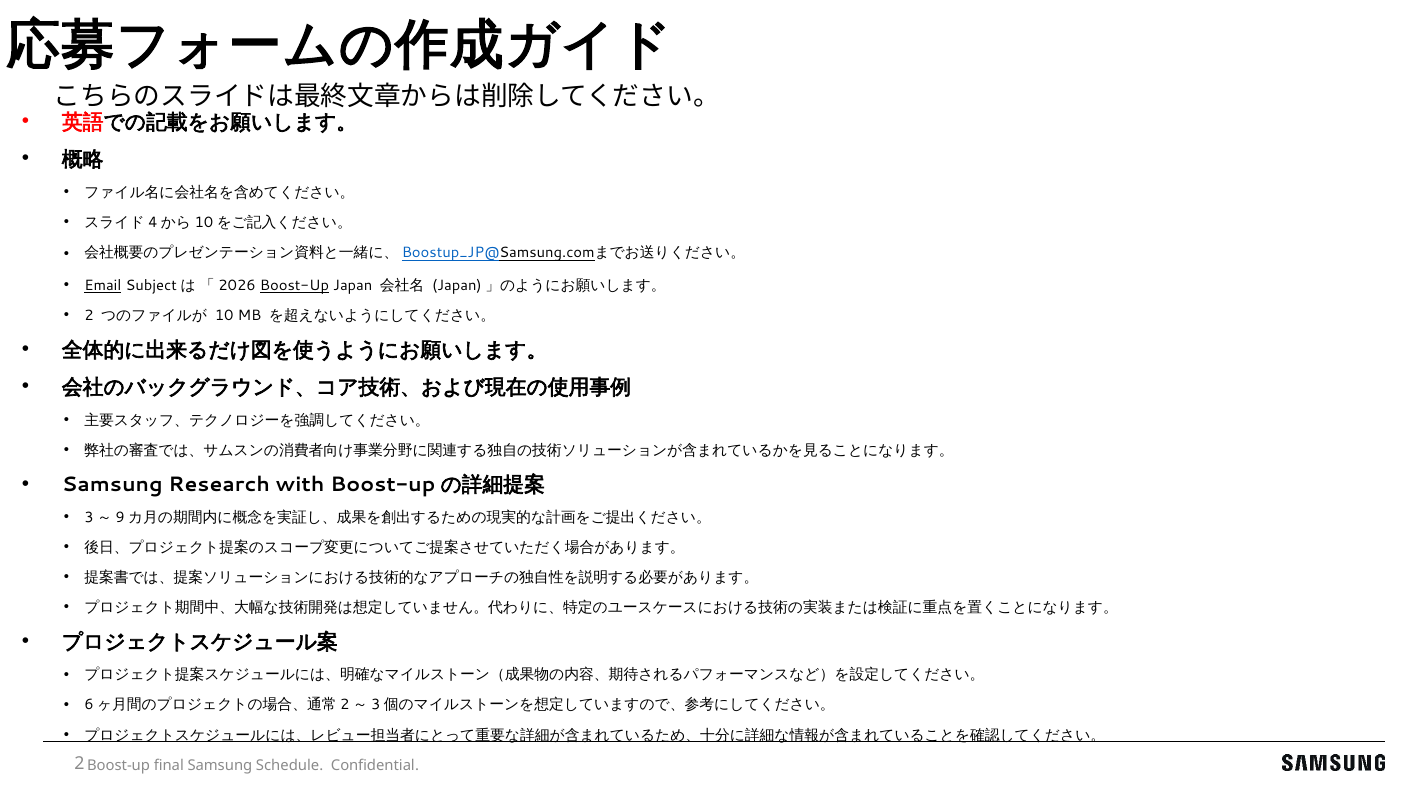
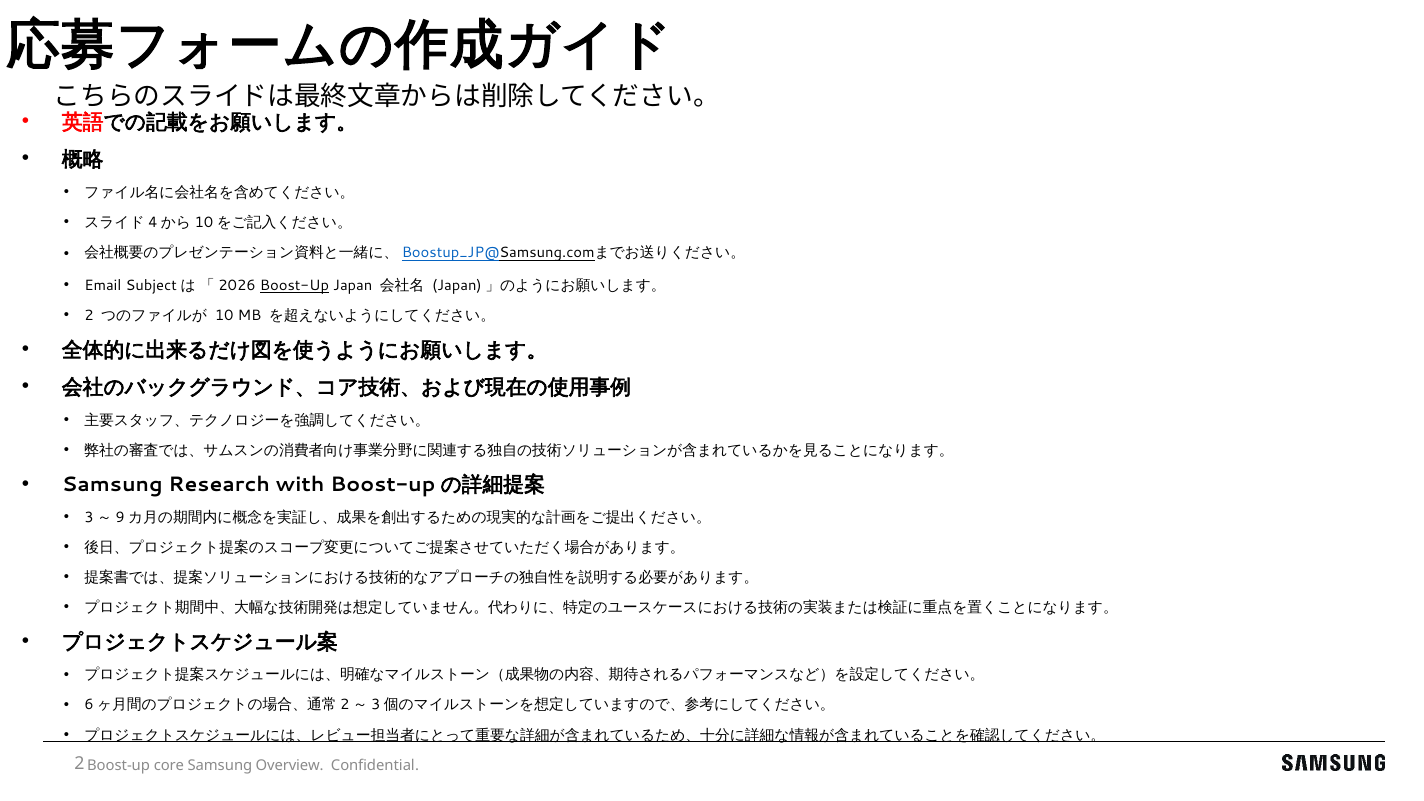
Email underline: present -> none (103, 286)
final: final -> core (169, 765)
Schedule: Schedule -> Overview (290, 765)
